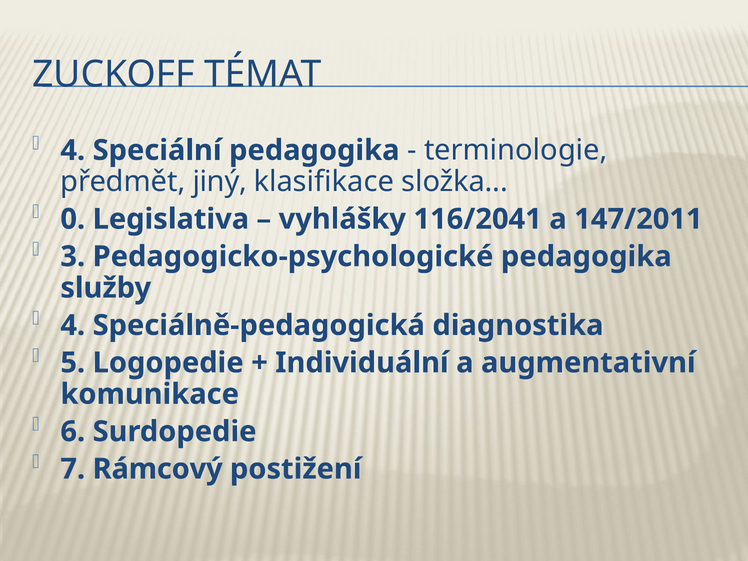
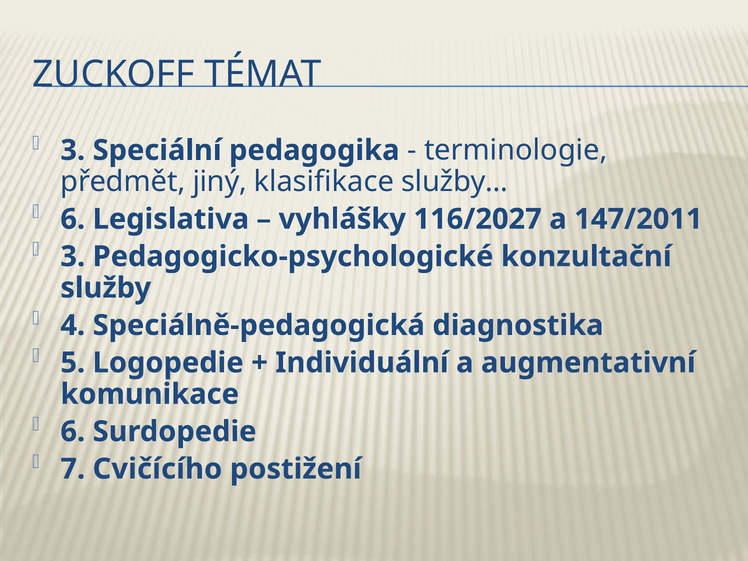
4: 4 -> 3 (73, 150)
klasifikace složka: složka -> služby (455, 182)
0: 0 -> 6 (73, 219)
116/2041: 116/2041 -> 116/2027 (478, 219)
Pedagogicko-psychologické pedagogika: pedagogika -> konzultační (586, 257)
Rámcový: Rámcový -> Cvičícího (157, 469)
